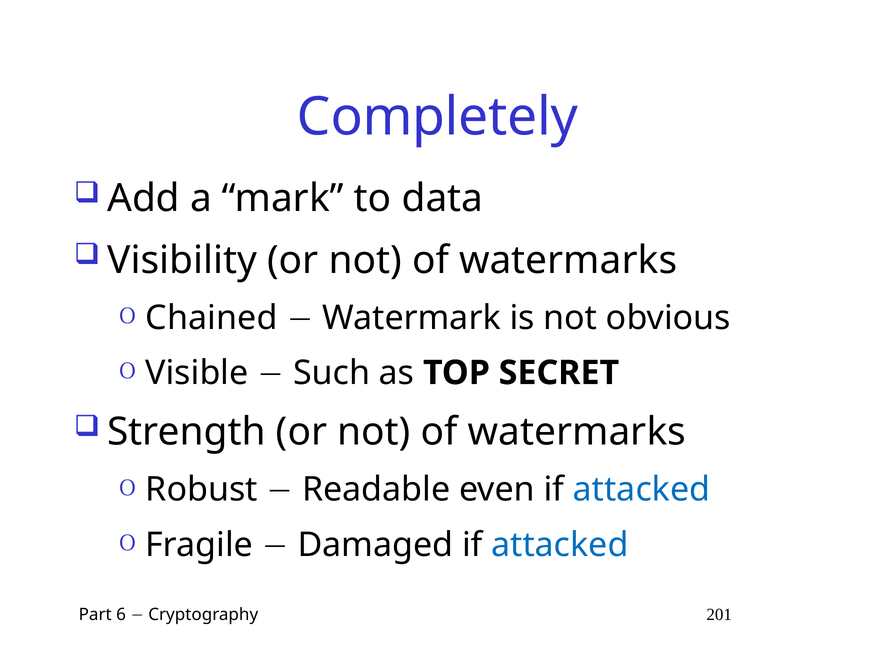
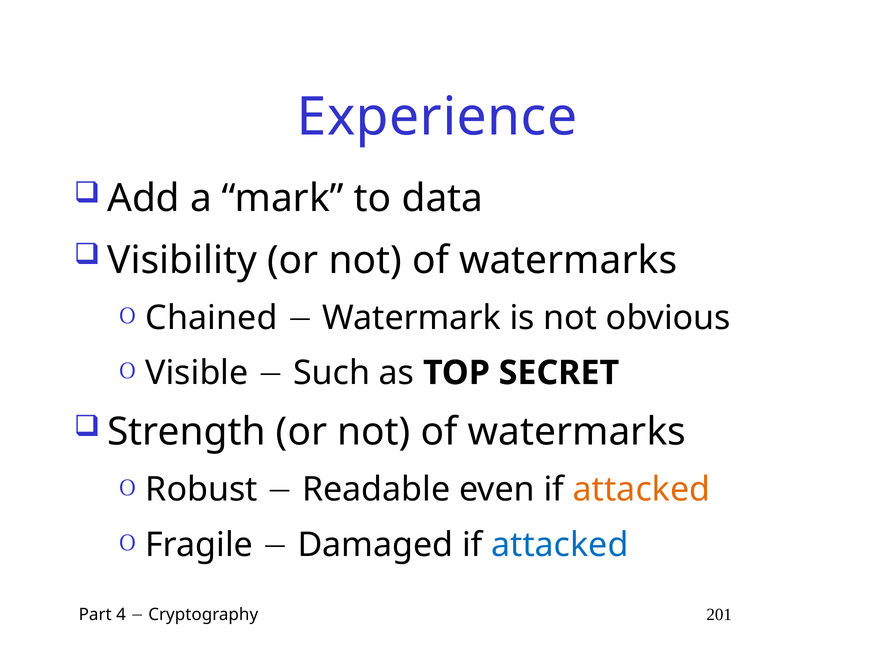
Completely: Completely -> Experience (437, 117)
attacked colour: blue -> orange (642, 489)
6: 6 -> 4 (121, 614)
